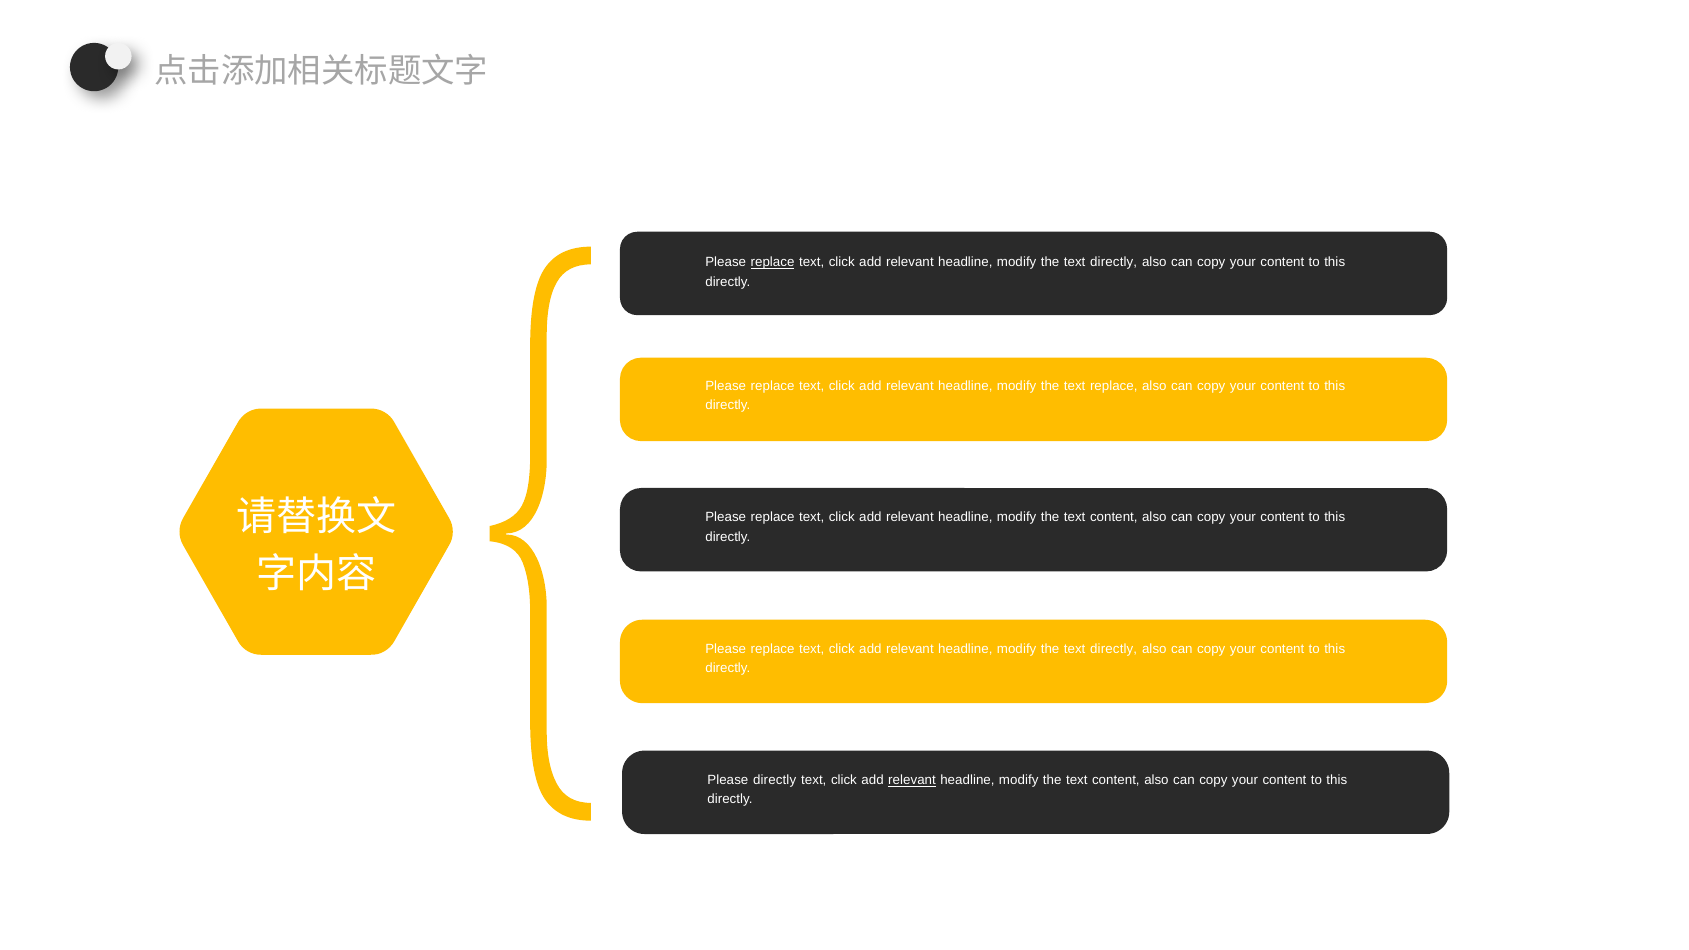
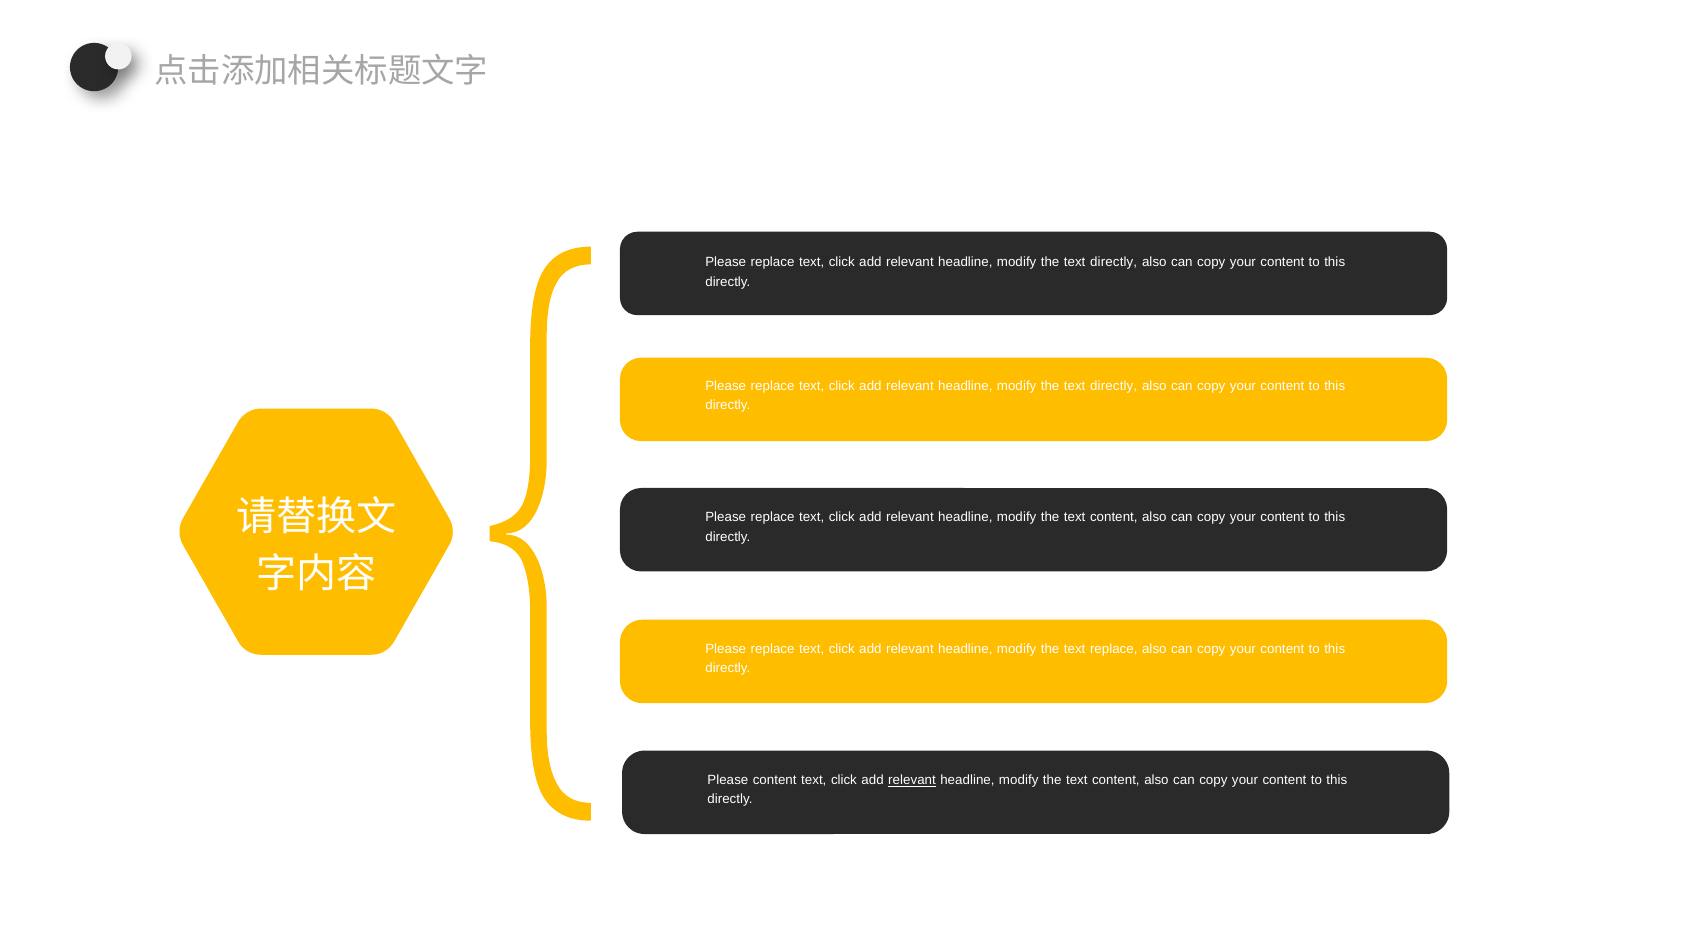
replace underline: present -> none (773, 262)
replace: replace -> directly (1114, 386)
directly: directly -> replace (1114, 649)
Please directly: directly -> content (775, 780)
